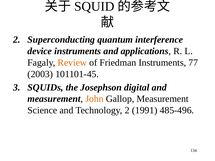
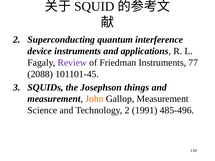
Review colour: orange -> purple (72, 63)
2003: 2003 -> 2088 (40, 74)
digital: digital -> things (137, 88)
